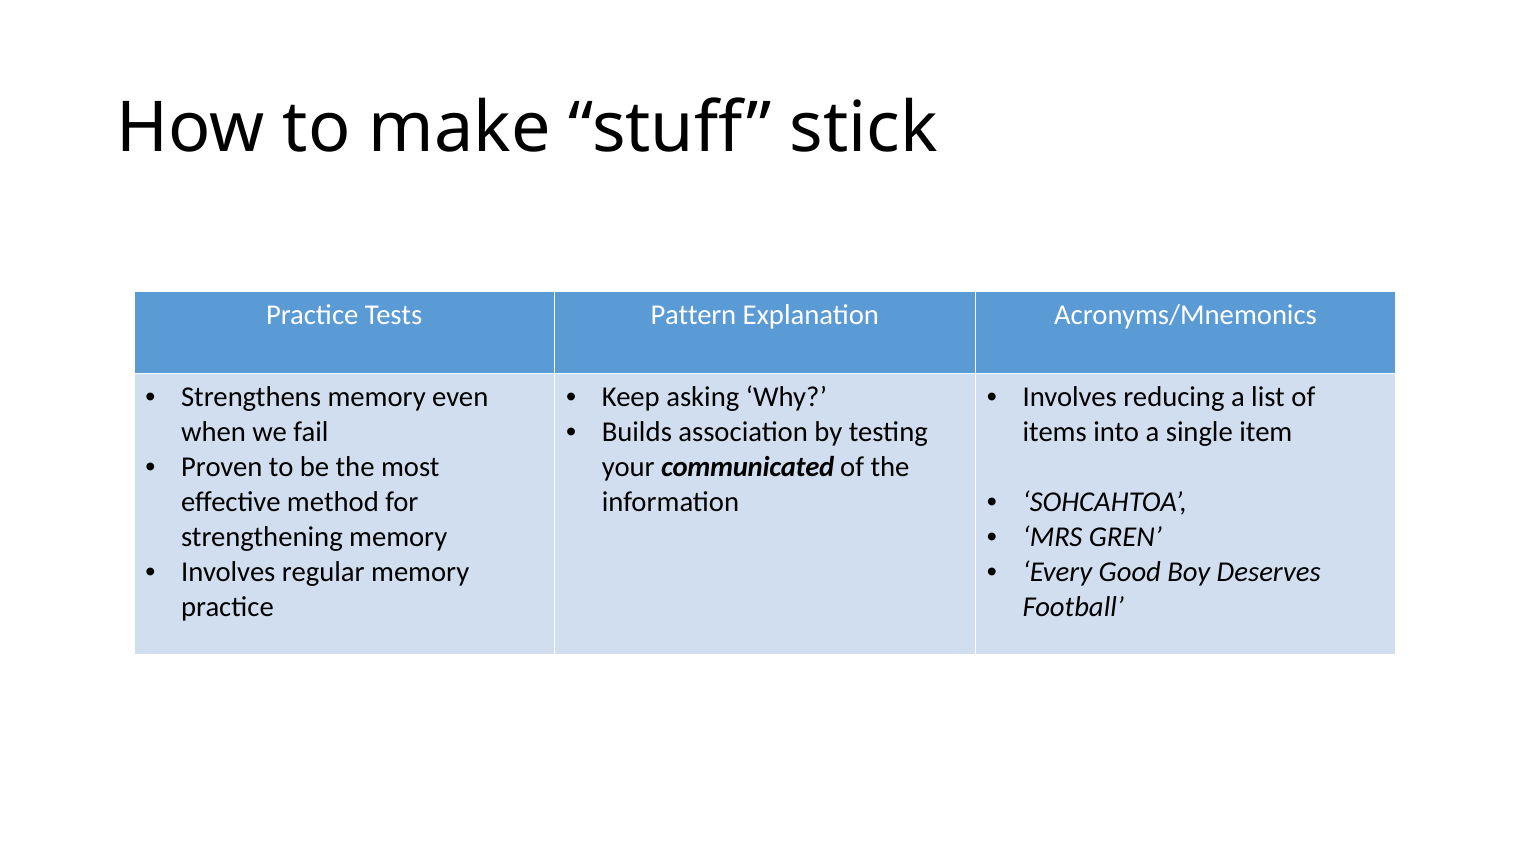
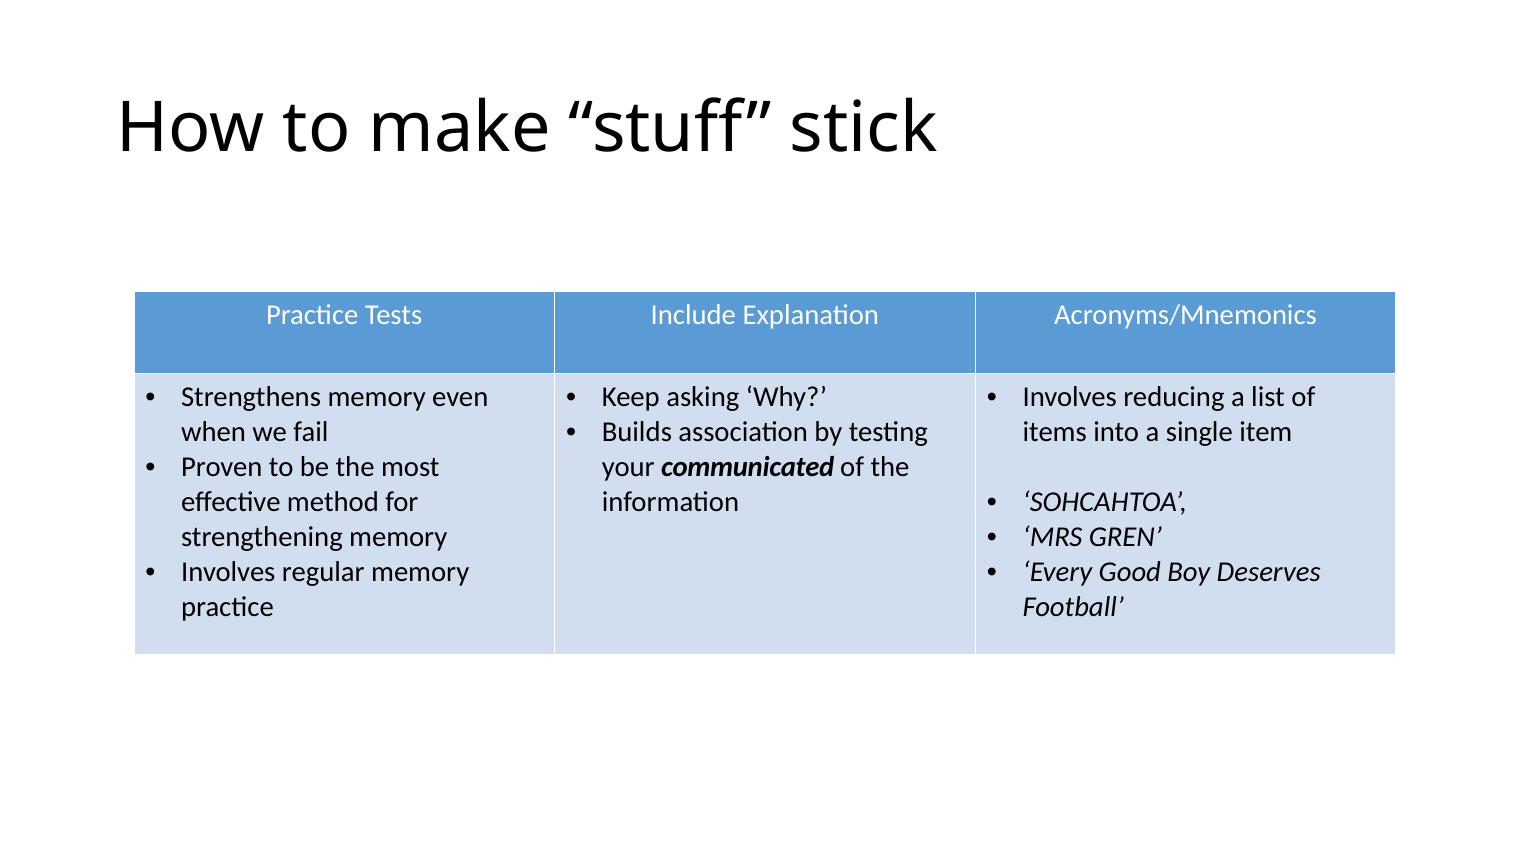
Pattern: Pattern -> Include (693, 315)
